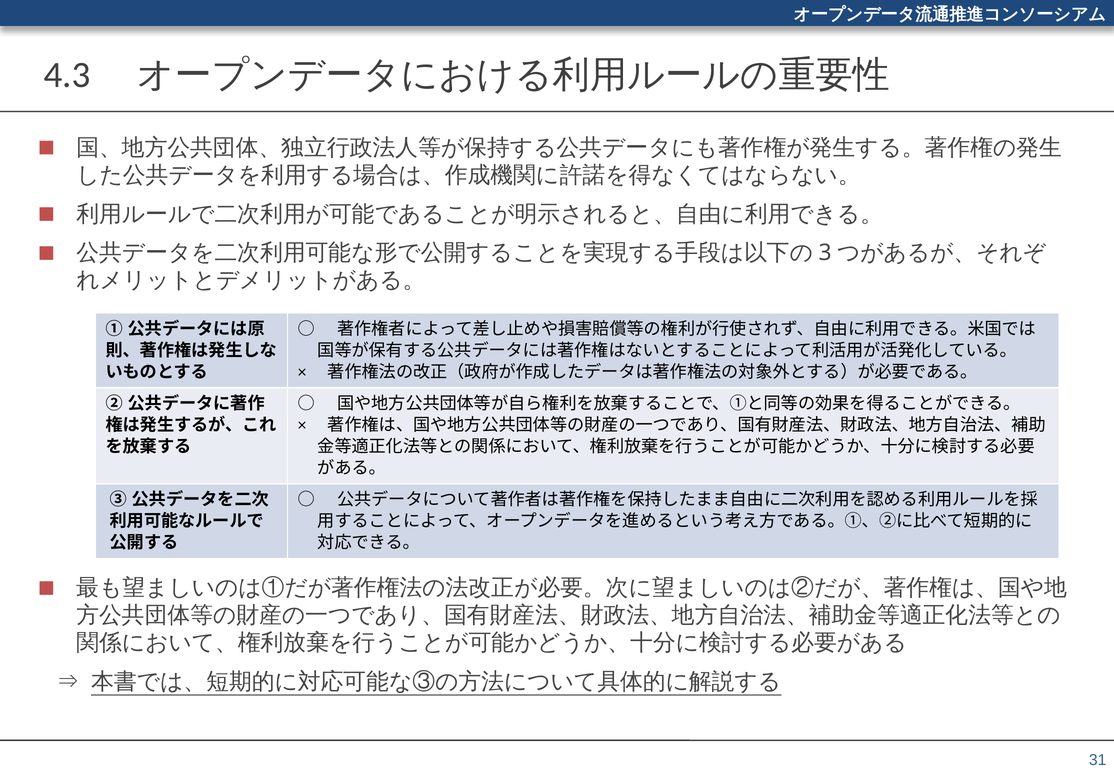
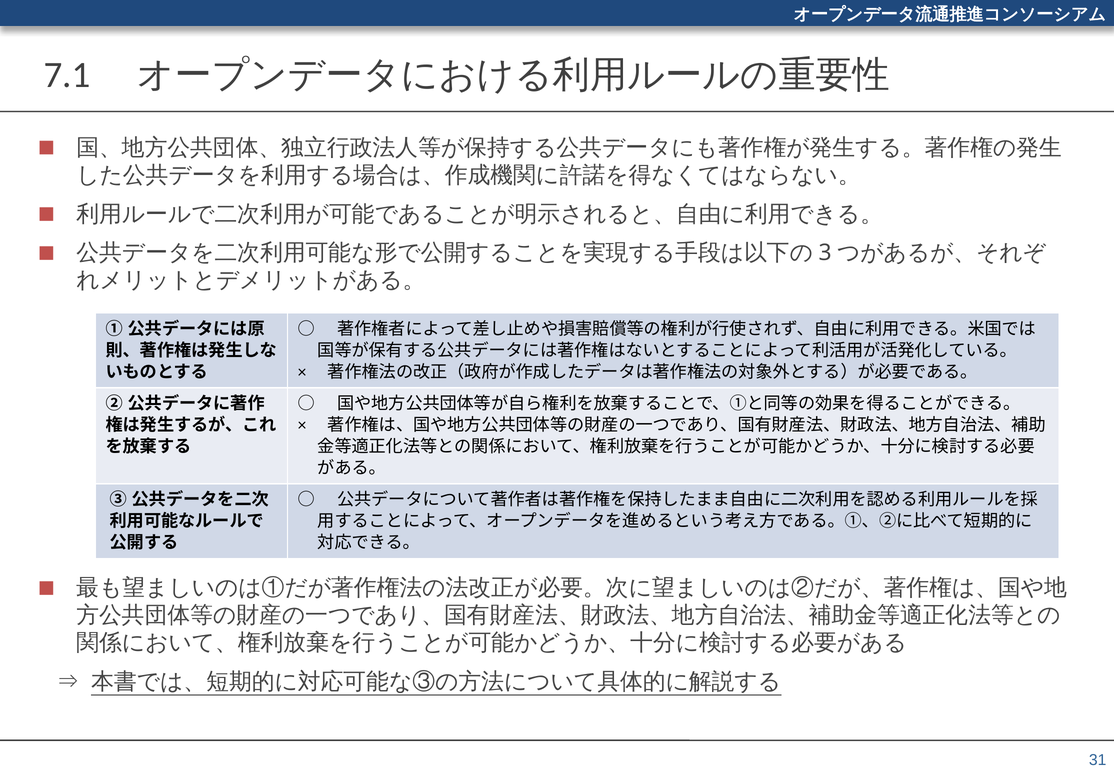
4.3: 4.3 -> 7.1 (67, 75)
